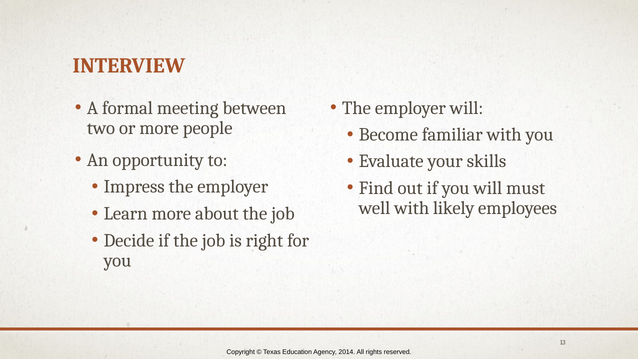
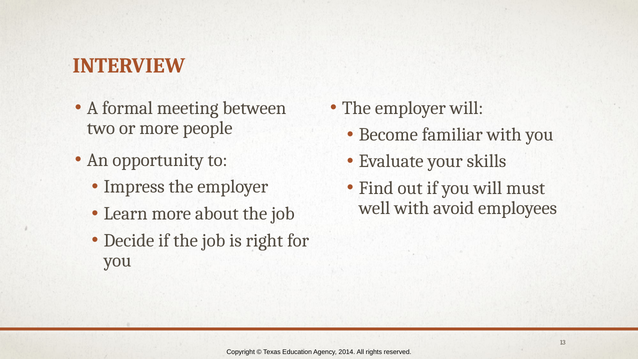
likely: likely -> avoid (454, 208)
